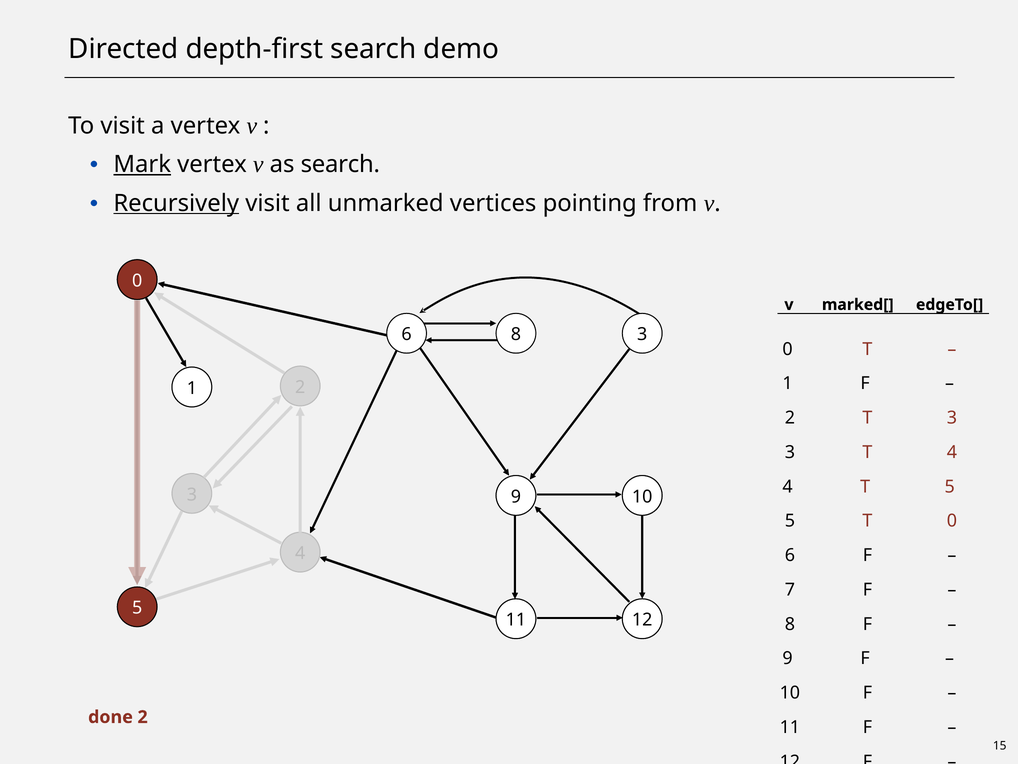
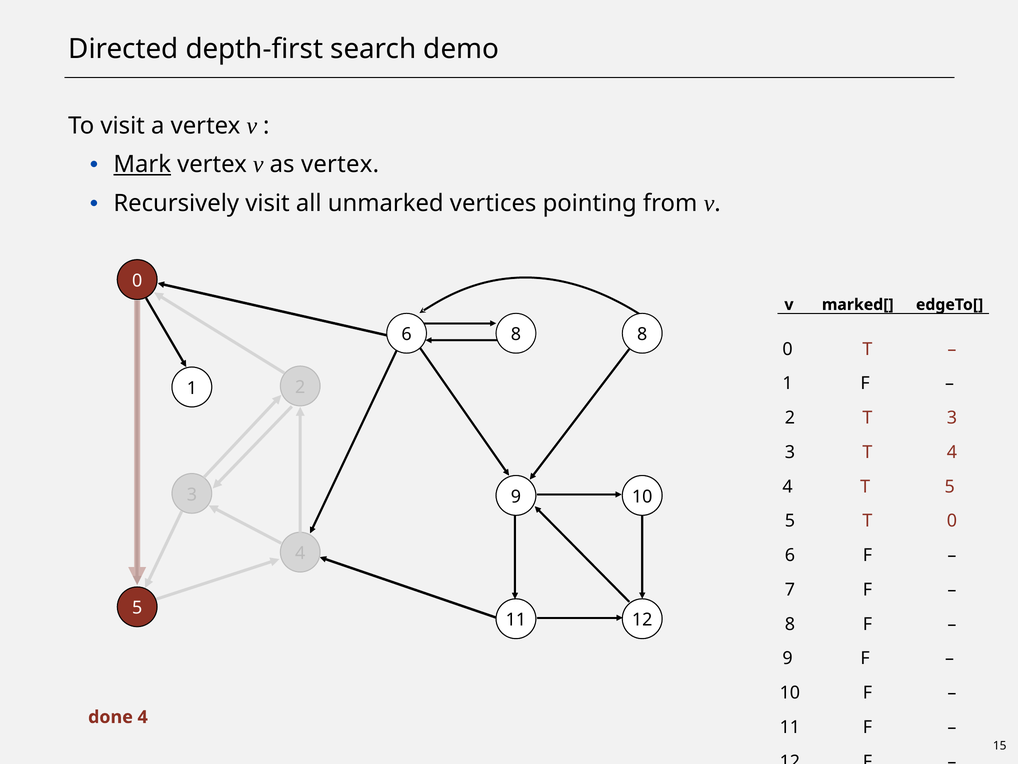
as search: search -> vertex (340, 164)
Recursively underline: present -> none (176, 203)
8 3: 3 -> 8 (642, 334)
done 2: 2 -> 4 (143, 717)
